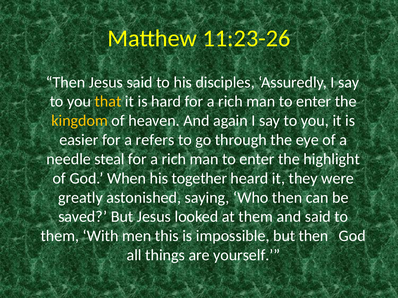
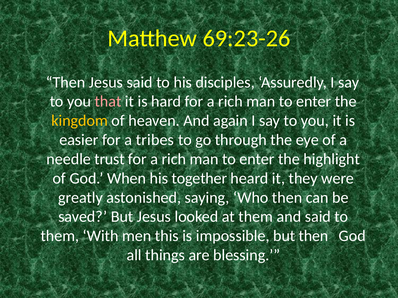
11:23-26: 11:23-26 -> 69:23-26 (247, 39)
that colour: yellow -> pink (108, 102)
refers: refers -> tribes (155, 140)
steal: steal -> trust (109, 159)
yourself: yourself -> blessing (247, 256)
